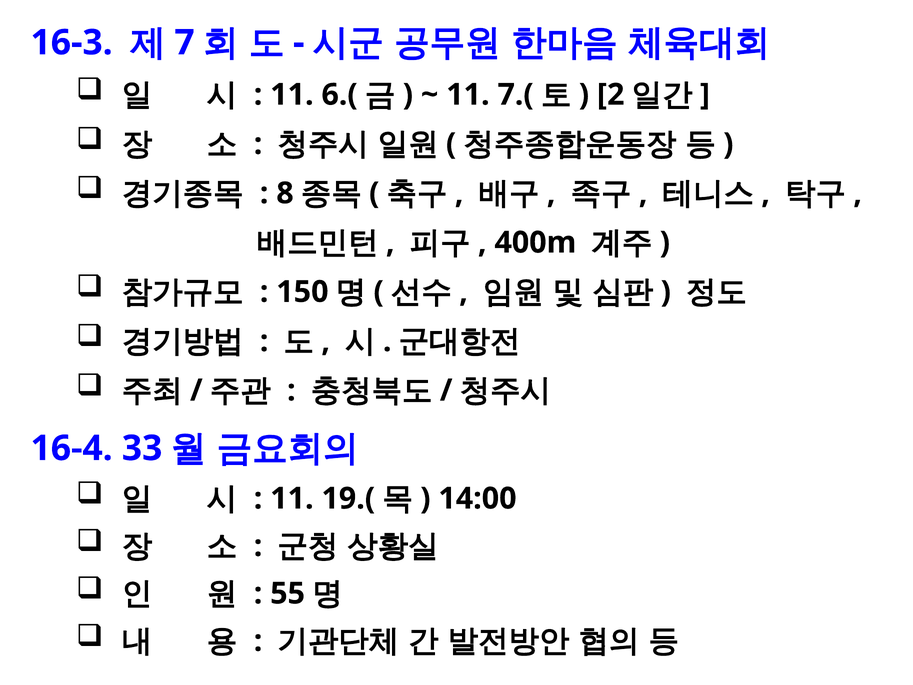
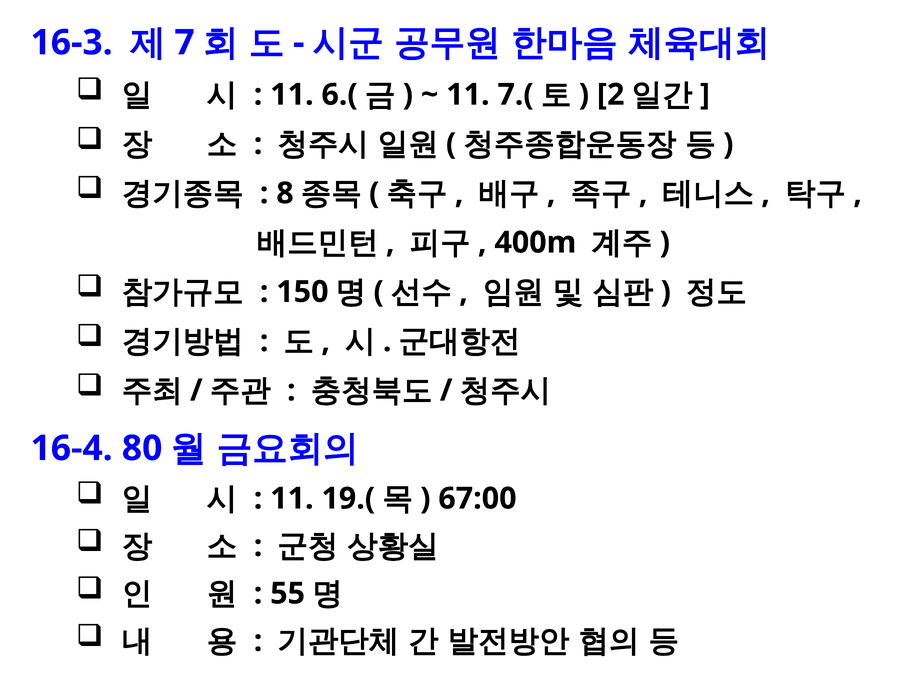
33: 33 -> 80 (142, 448)
14:00: 14:00 -> 67:00 (477, 498)
